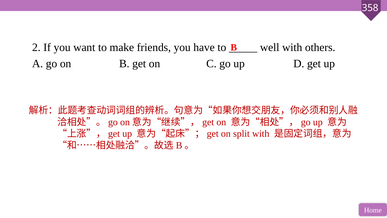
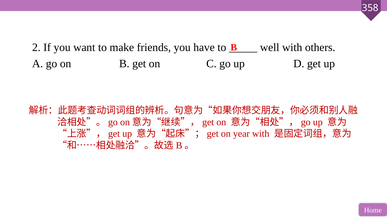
split: split -> year (241, 134)
